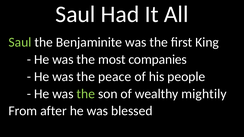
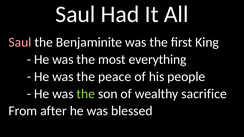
Saul colour: light green -> pink (20, 42)
companies: companies -> everything (158, 60)
mightily: mightily -> sacrifice (204, 94)
